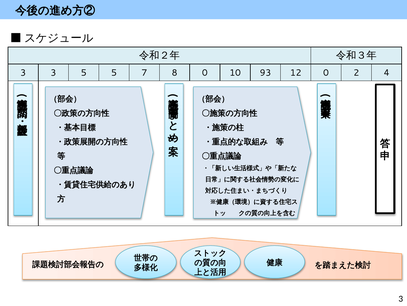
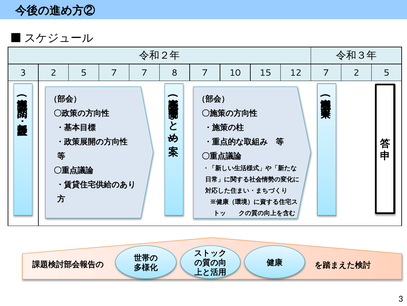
3 3: 3 -> 2 (53, 73)
5 5: 5 -> 7 (114, 73)
8 0: 0 -> 7 (205, 73)
93: 93 -> 15 (265, 73)
12 0: 0 -> 7 (326, 73)
4: 4 -> 5 (387, 73)
